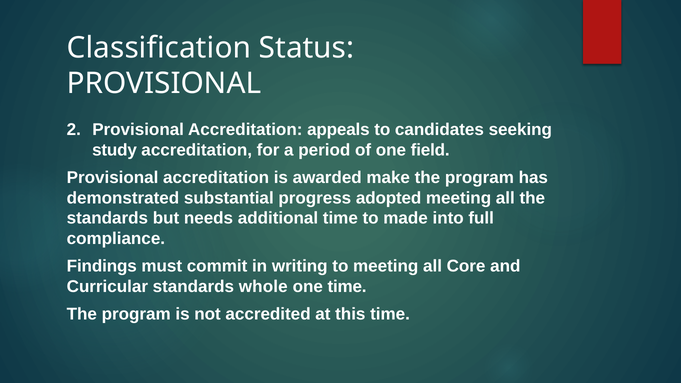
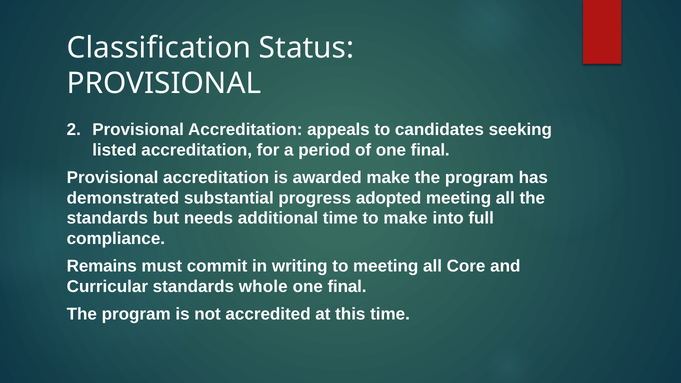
study: study -> listed (114, 150)
of one field: field -> final (430, 150)
to made: made -> make (405, 218)
Findings: Findings -> Remains (102, 266)
time: time -> final (347, 287)
